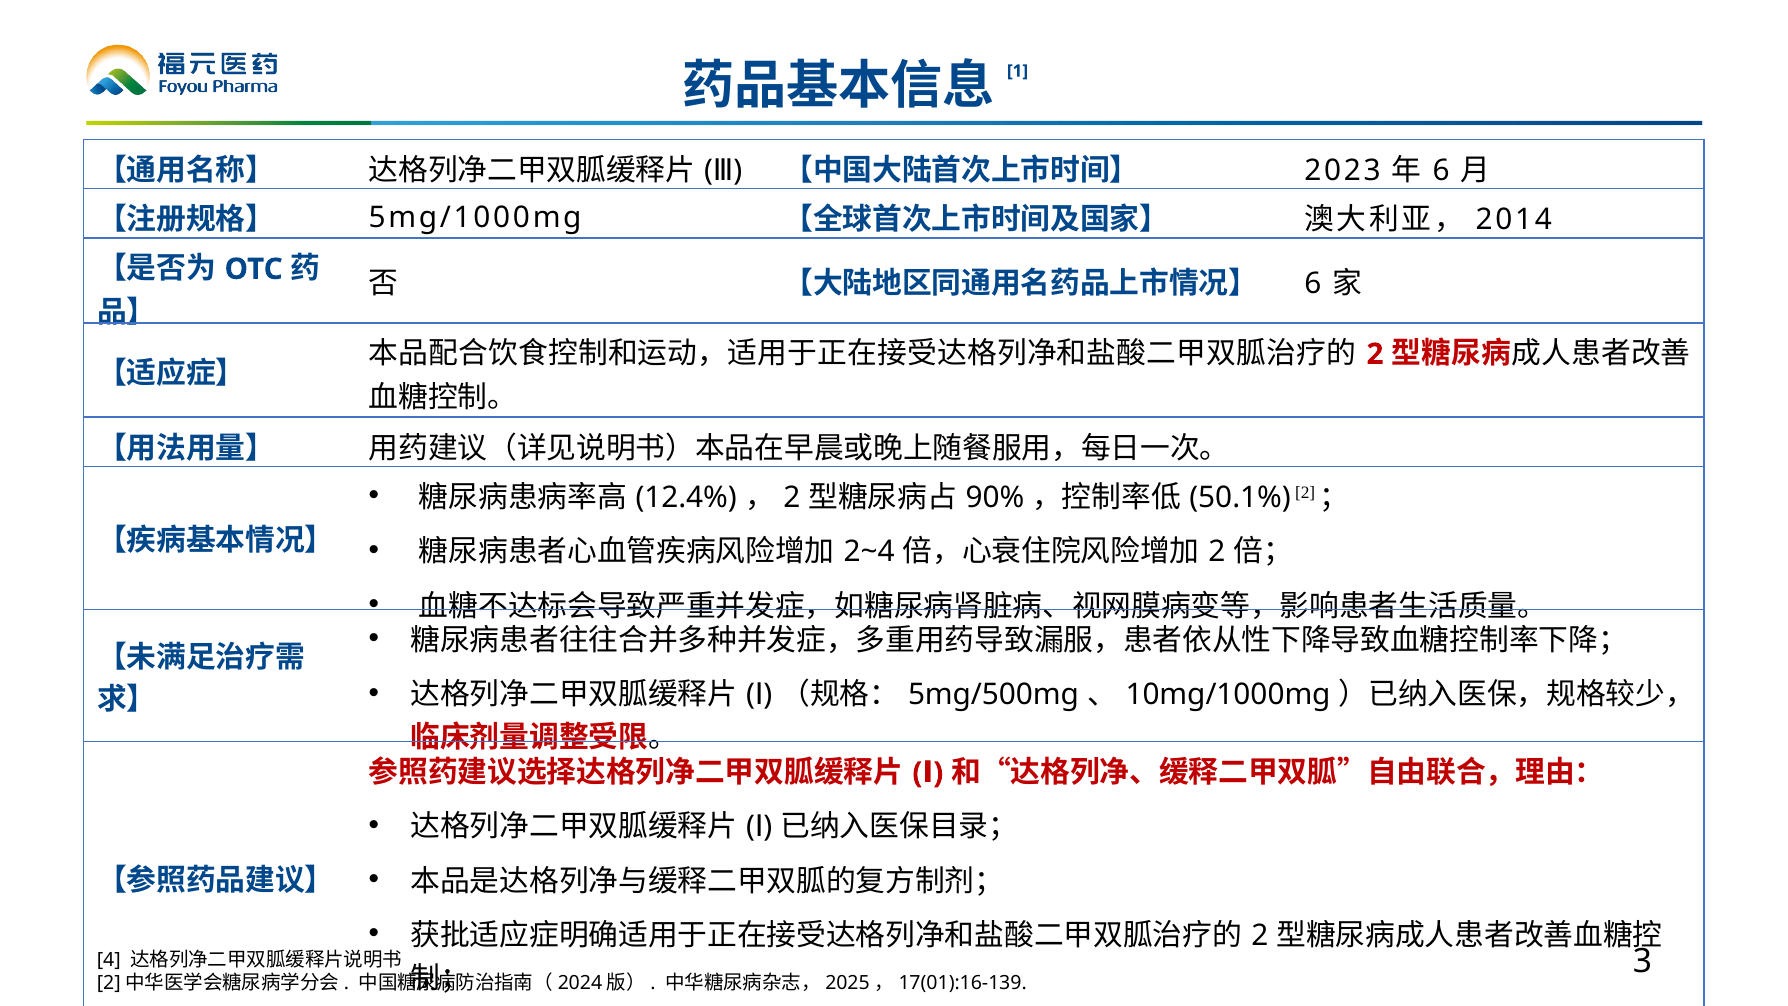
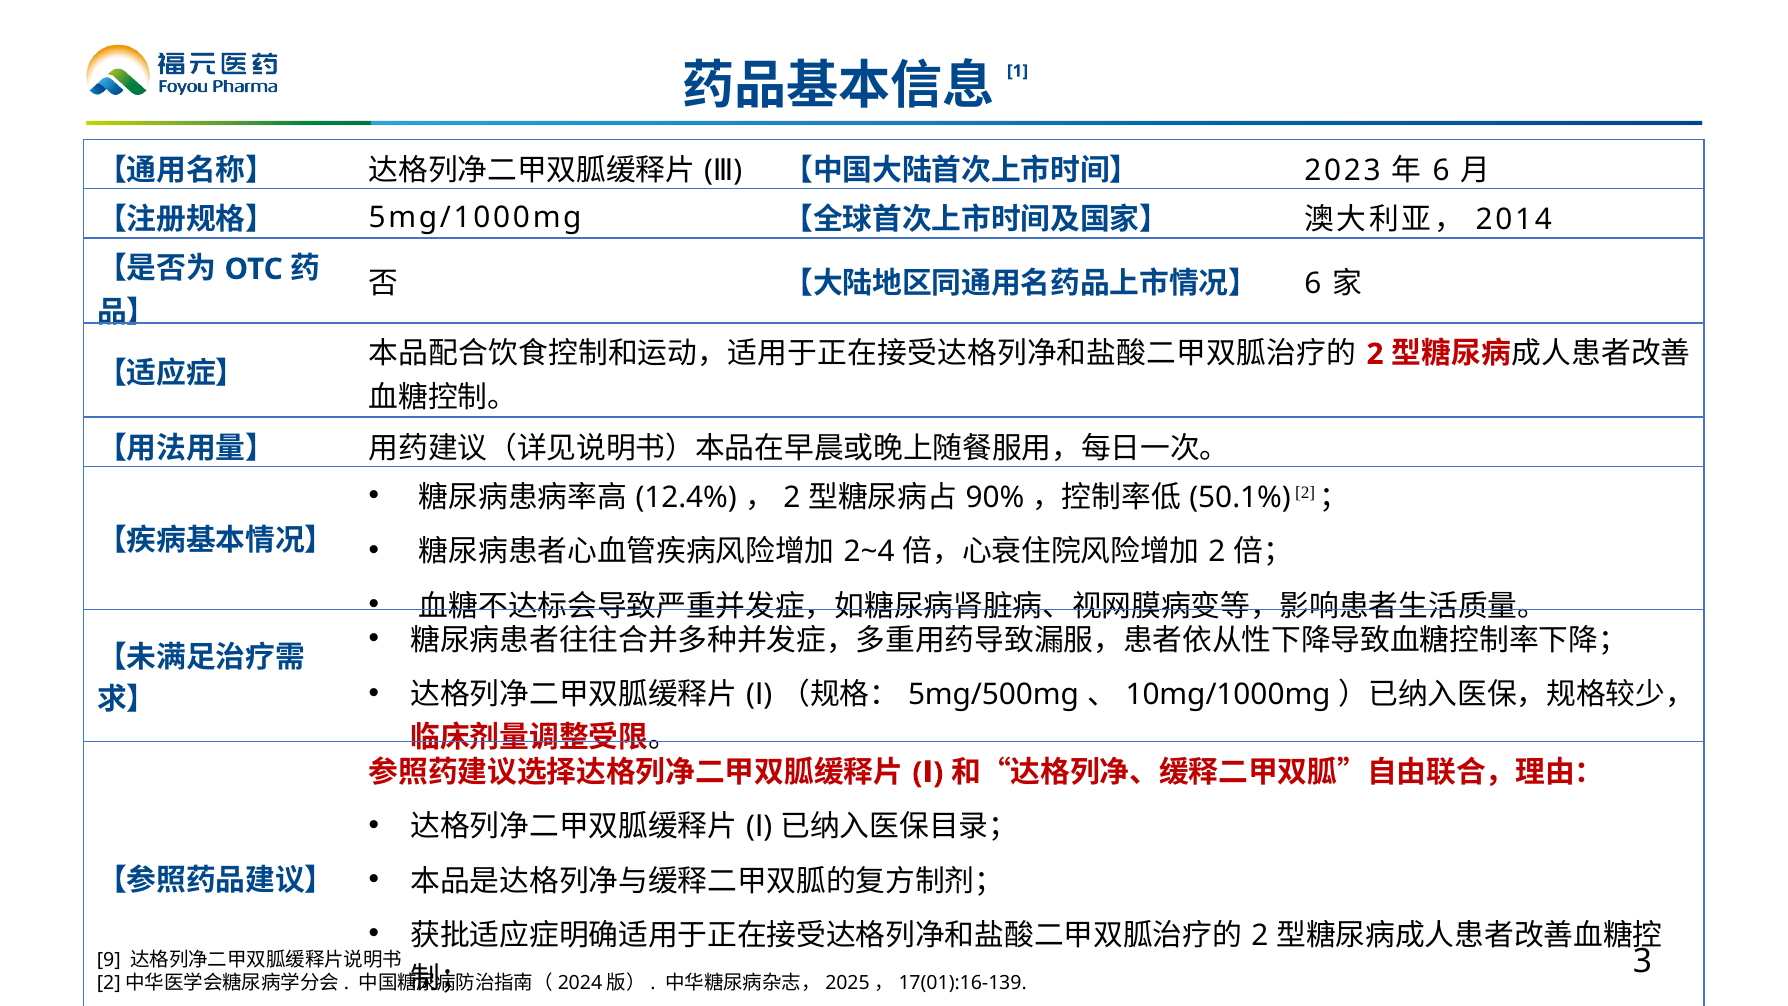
4: 4 -> 9 (109, 960)
